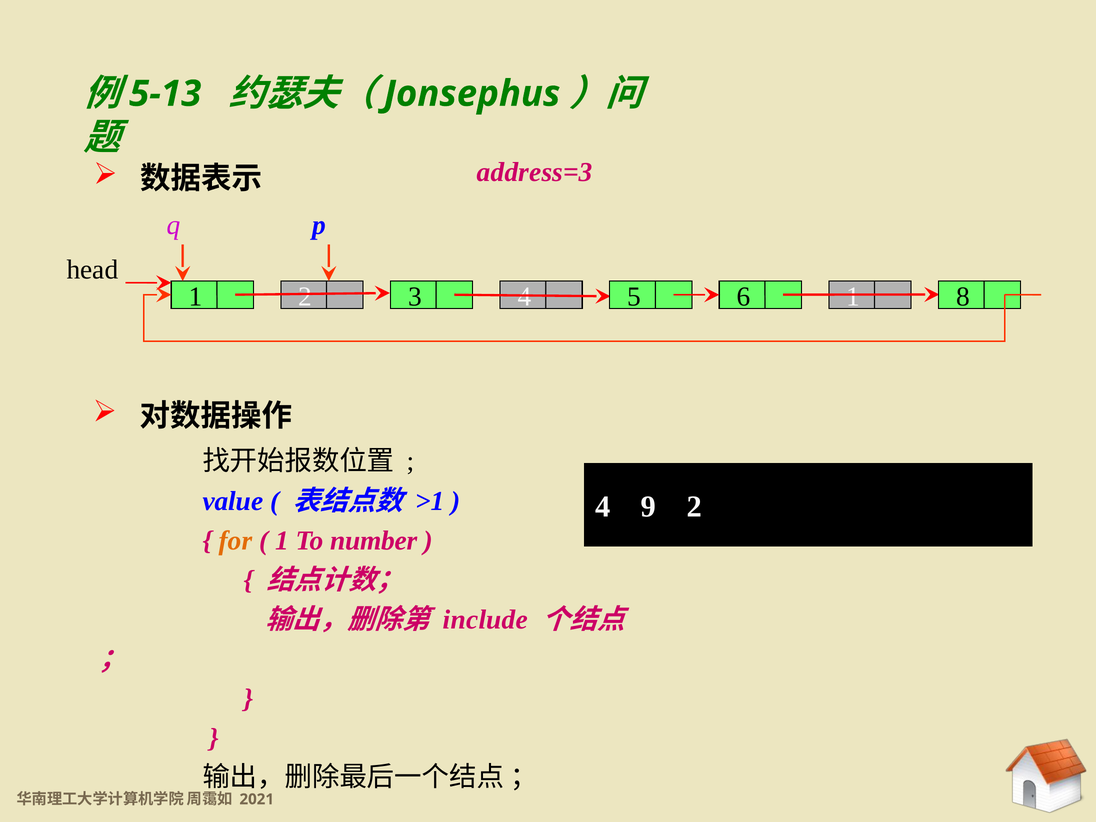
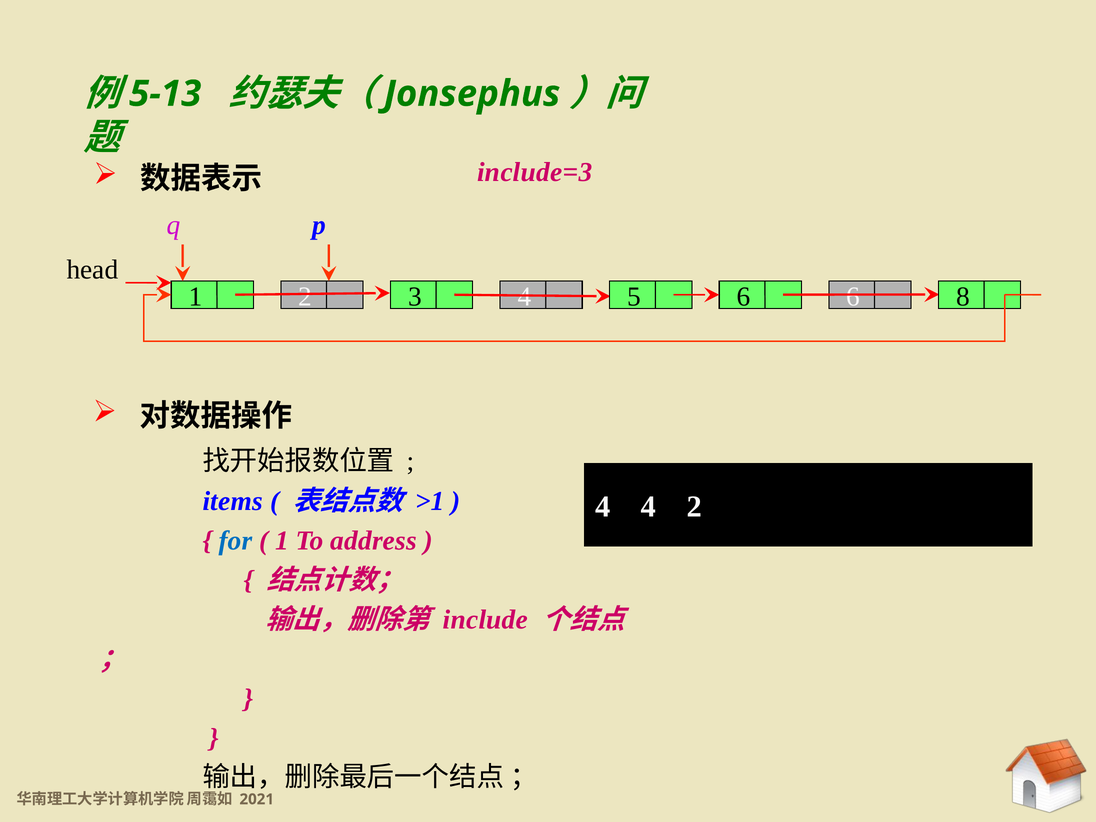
address=3: address=3 -> include=3 (535, 172)
6 1: 1 -> 6 (853, 297)
value: value -> items (233, 501)
4 9: 9 -> 4 (648, 507)
for colour: orange -> blue (236, 541)
number: number -> address (374, 541)
